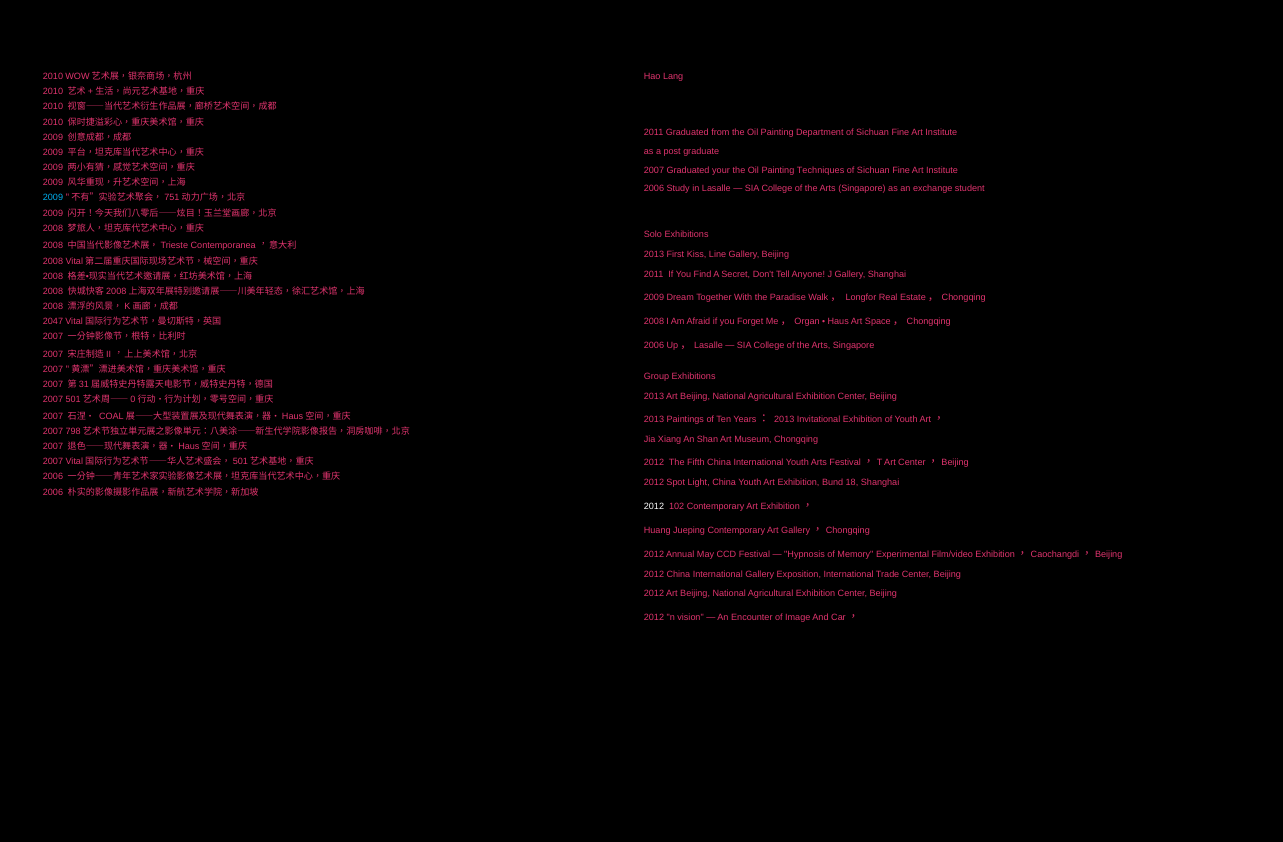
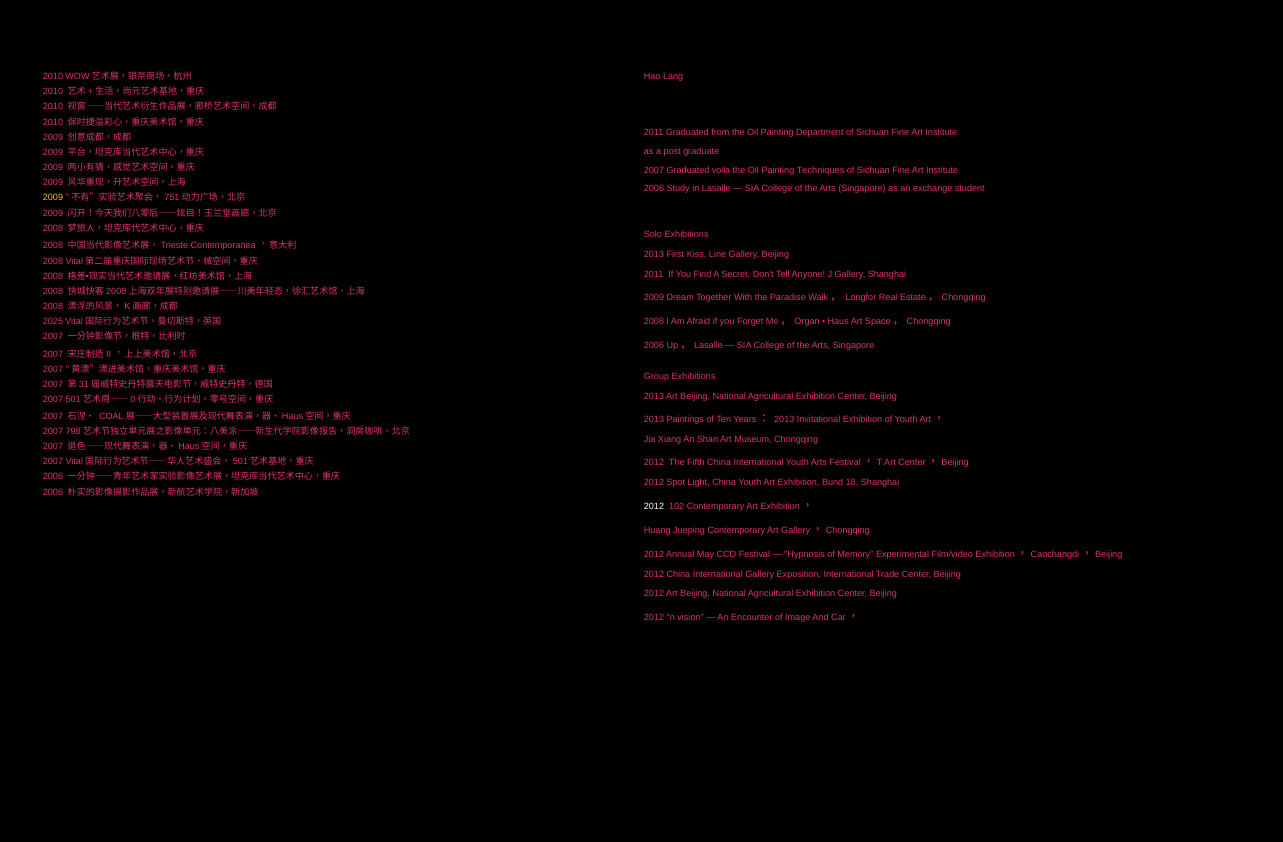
your: your -> voila (721, 170)
2009 colour: light blue -> yellow (53, 198)
2047: 2047 -> 2025 (53, 322)
